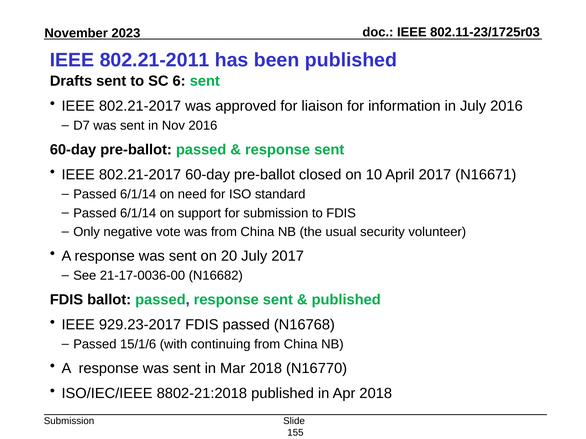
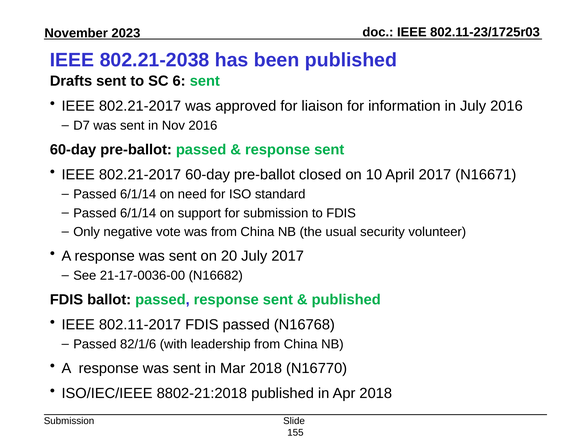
802.21-2011: 802.21-2011 -> 802.21-2038 (155, 60)
929.23-2017: 929.23-2017 -> 802.11-2017 (140, 325)
15/1/6: 15/1/6 -> 82/1/6 (138, 345)
continuing: continuing -> leadership (221, 345)
